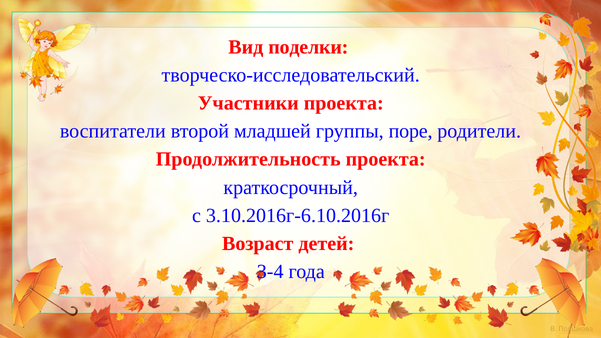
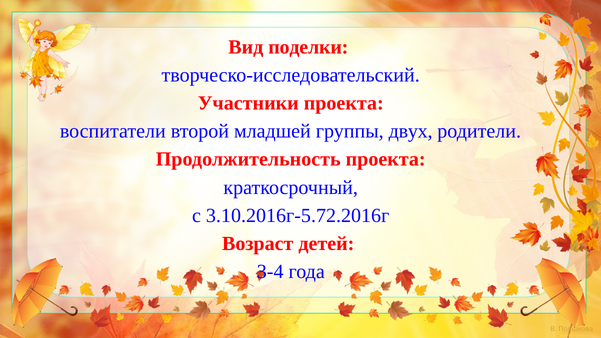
поре: поре -> двух (411, 131)
3.10.2016г-6.10.2016г: 3.10.2016г-6.10.2016г -> 3.10.2016г-5.72.2016г (298, 216)
